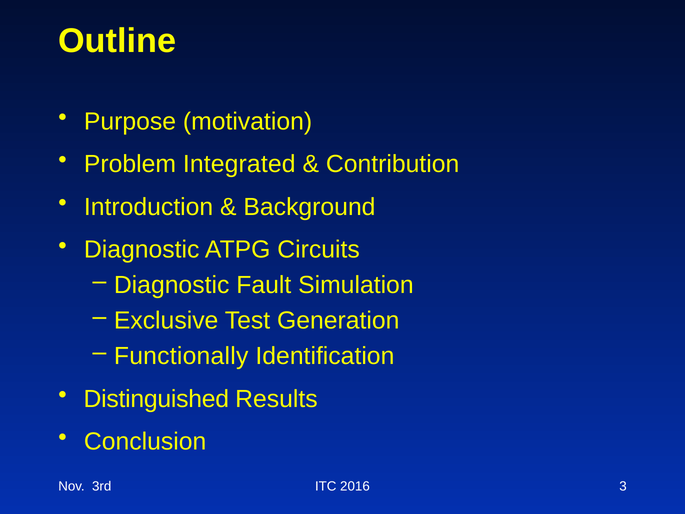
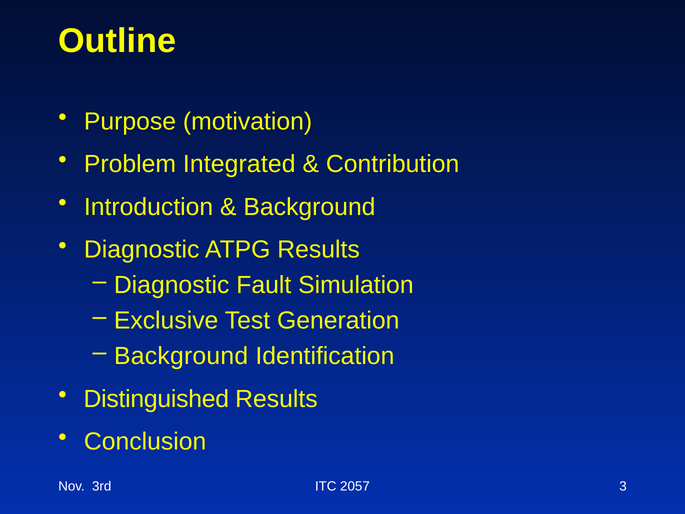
ATPG Circuits: Circuits -> Results (319, 250)
Functionally: Functionally -> Background (181, 356)
2016: 2016 -> 2057 (355, 486)
